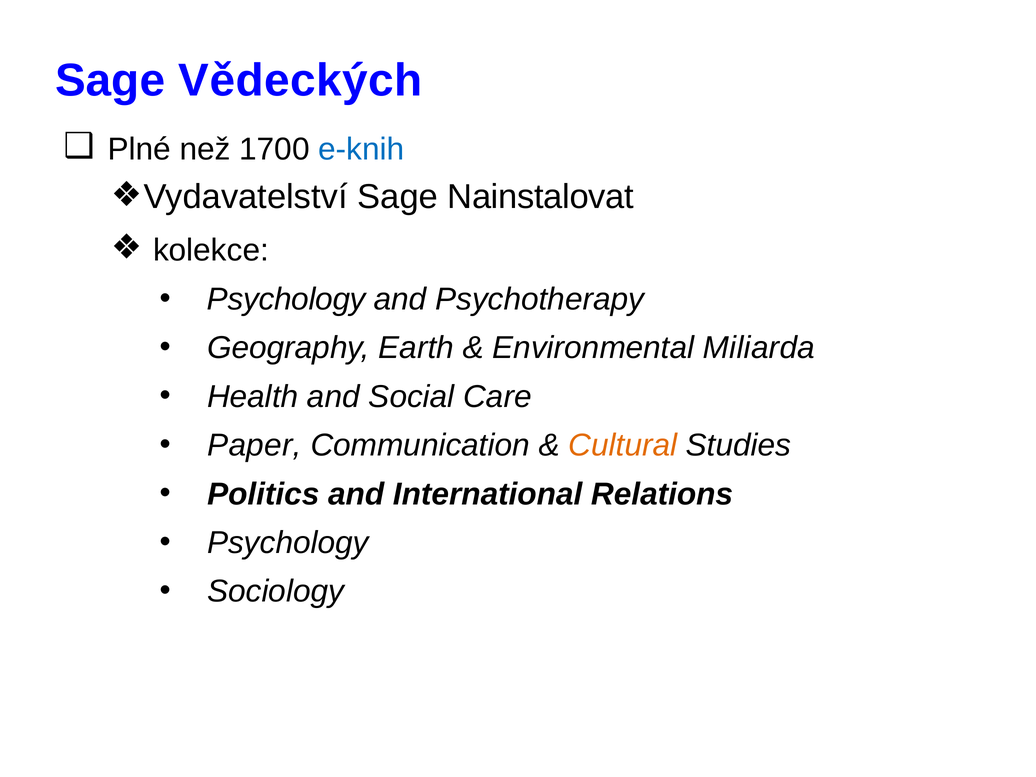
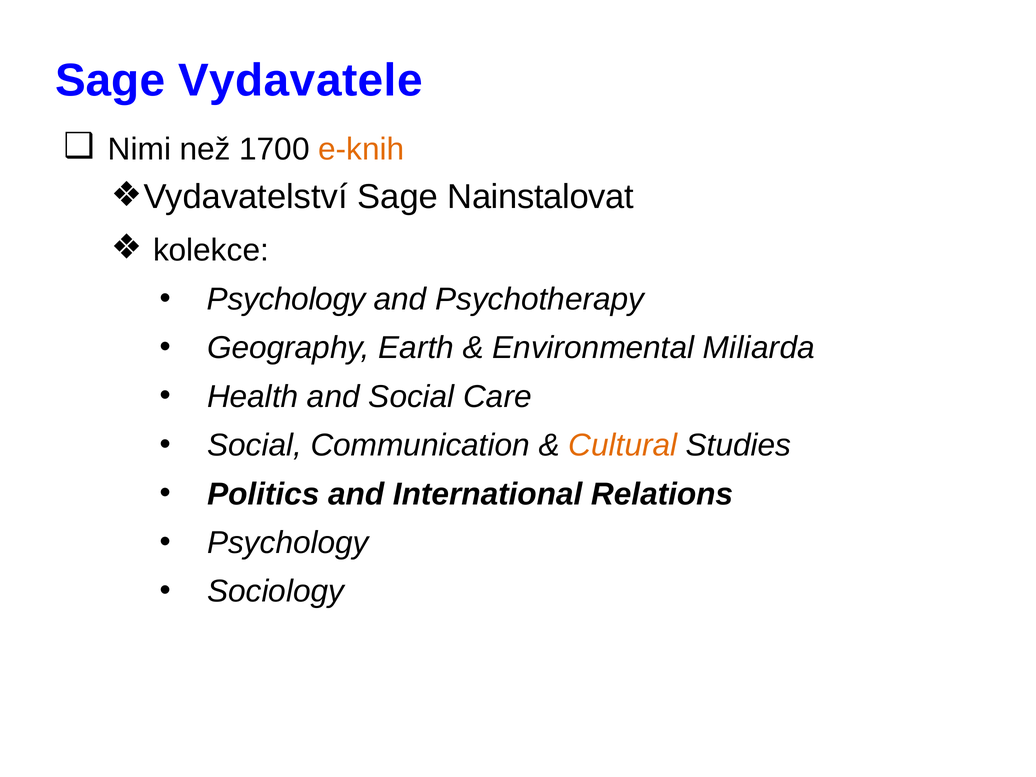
Vědeckých: Vědeckých -> Vydavatele (300, 81)
Plné: Plné -> Nimi (139, 149)
e-knih colour: blue -> orange (361, 149)
Paper: Paper -> Social (255, 445)
